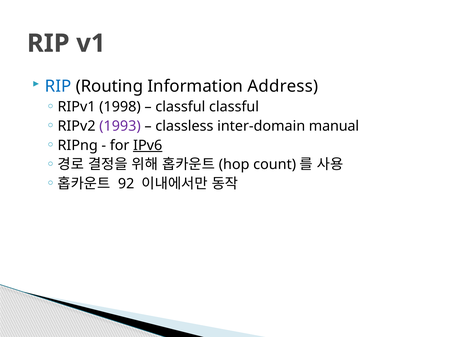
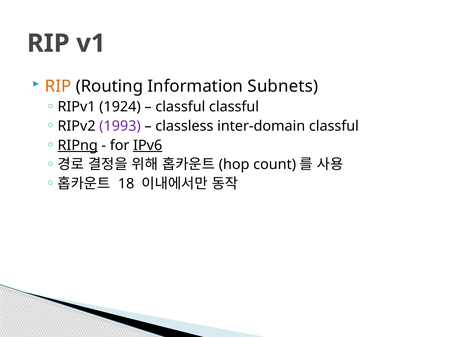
RIP colour: blue -> orange (58, 86)
Address: Address -> Subnets (283, 86)
1998: 1998 -> 1924 (120, 107)
inter-domain manual: manual -> classful (334, 126)
RIPng underline: none -> present (78, 146)
92: 92 -> 18 (126, 184)
